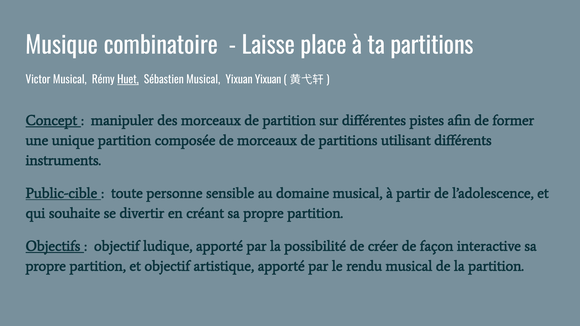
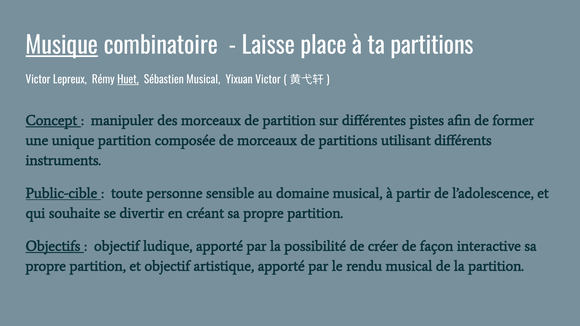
Musique underline: none -> present (62, 46)
Victor Musical: Musical -> Lepreux (70, 80)
Yixuan Yixuan: Yixuan -> Victor (268, 80)
